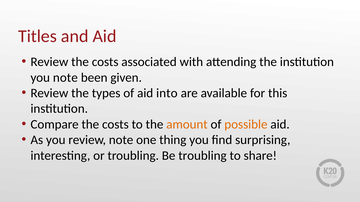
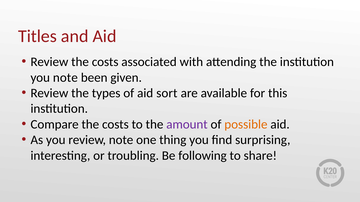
into: into -> sort (167, 93)
amount colour: orange -> purple (187, 125)
Be troubling: troubling -> following (203, 156)
